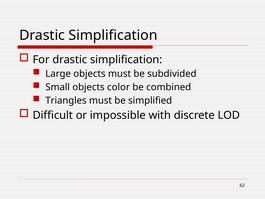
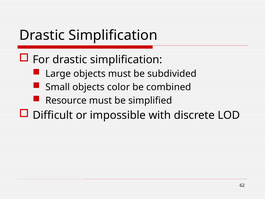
Triangles: Triangles -> Resource (66, 100)
